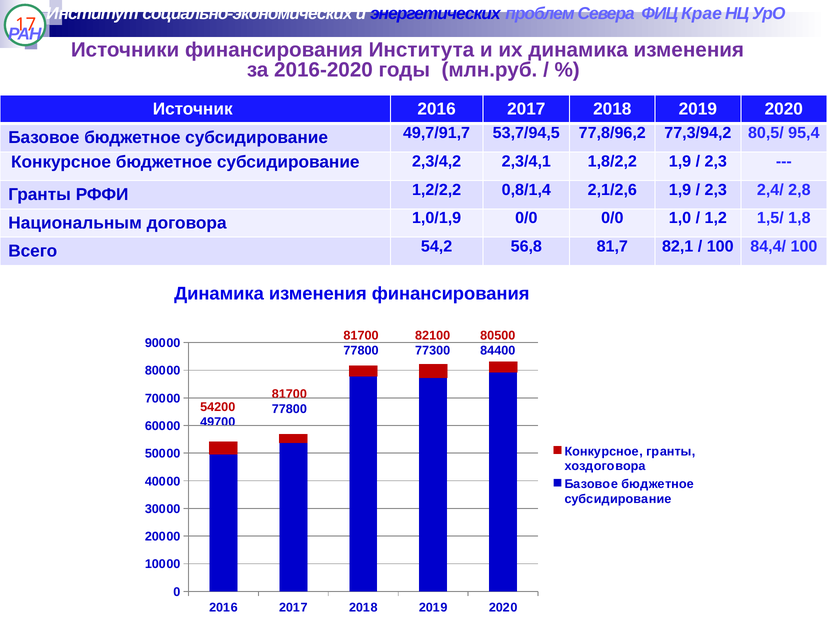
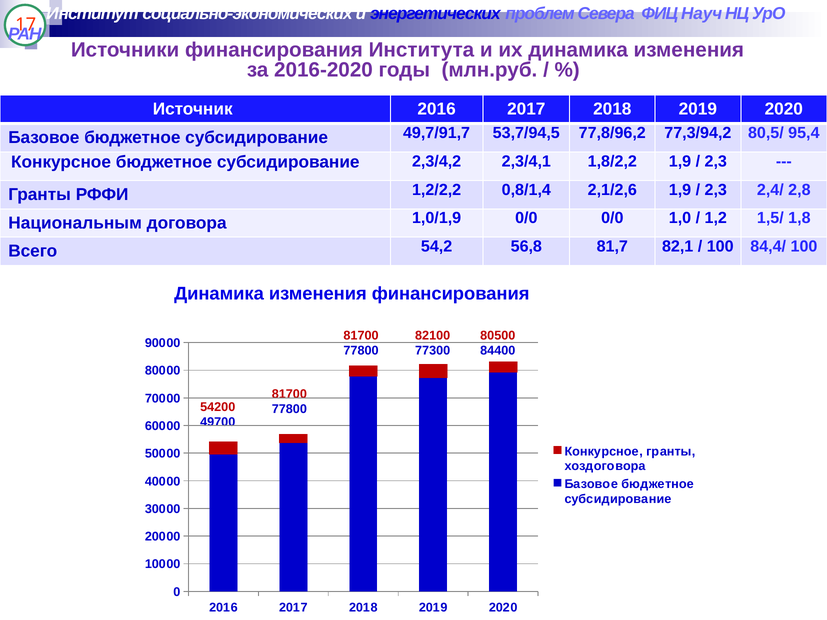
Крае: Крае -> Науч (702, 13)
